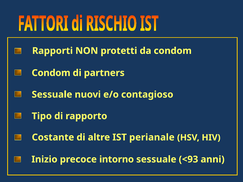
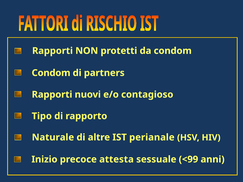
Sessuale: Sessuale -> Rapporti (52, 95)
Costante: Costante -> Naturale (53, 138)
intorno: intorno -> attesta (116, 160)
<93: <93 -> <99 (188, 160)
